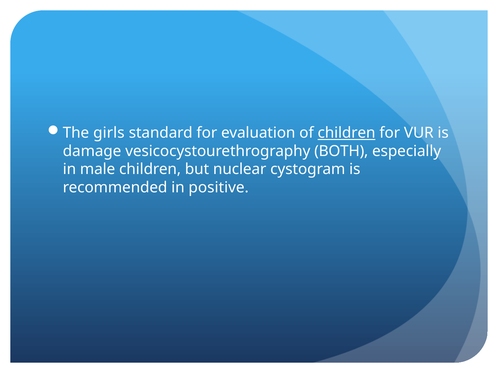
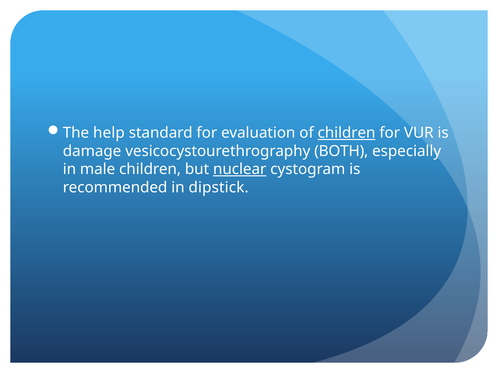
girls: girls -> help (109, 133)
nuclear underline: none -> present (240, 170)
positive: positive -> dipstick (219, 188)
